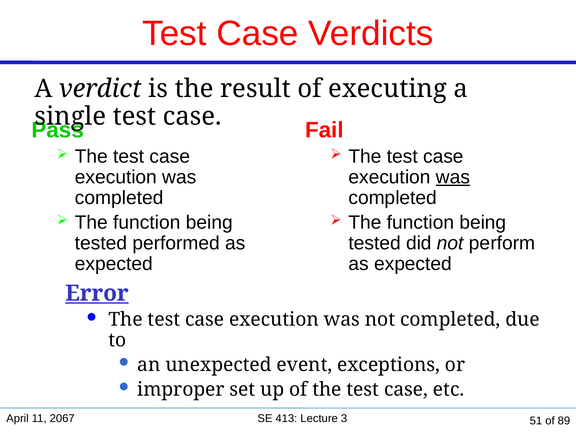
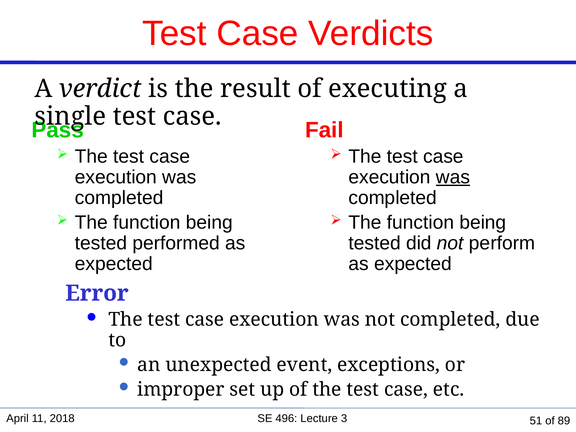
Error underline: present -> none (97, 293)
2067: 2067 -> 2018 (62, 418)
413: 413 -> 496 (286, 418)
